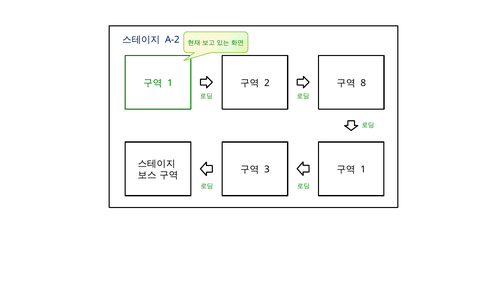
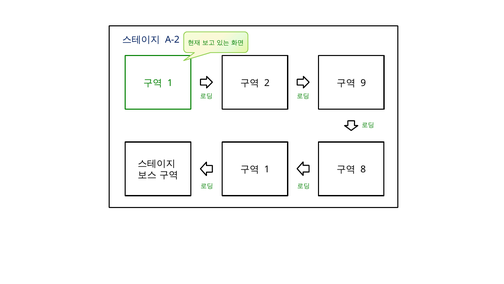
8: 8 -> 9 (363, 83)
3: 3 -> 1 (267, 169)
1: 1 -> 8 (363, 169)
